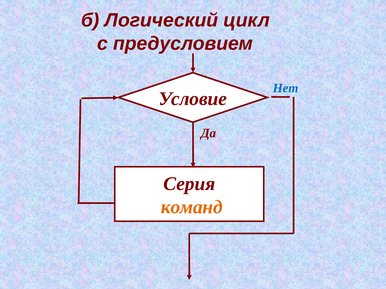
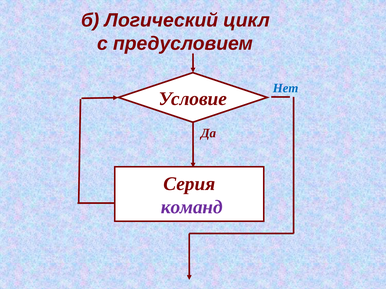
команд colour: orange -> purple (192, 207)
